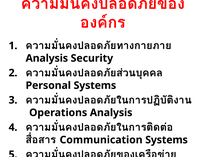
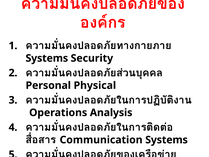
Analysis: Analysis -> Systems (47, 58)
Personal Systems: Systems -> Physical (95, 85)
